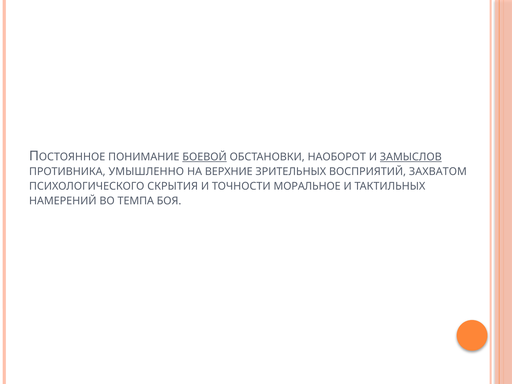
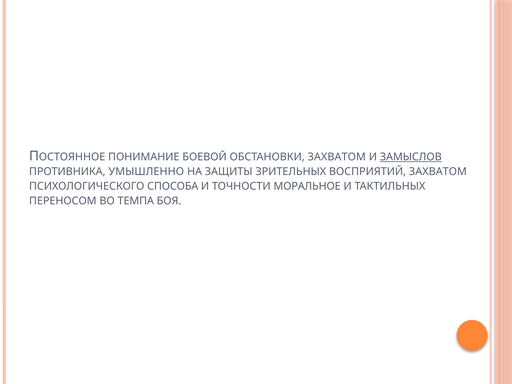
БОЕВОЙ underline: present -> none (205, 157)
ОБСТАНОВКИ НАОБОРОТ: НАОБОРОТ -> ЗАХВАТОМ (337, 157)
ВЕРХНИЕ: ВЕРХНИЕ -> ЗАЩИТЫ (229, 172)
СКРЫТИЯ: СКРЫТИЯ -> СПОСОБА (173, 186)
НАМЕРЕНИЙ: НАМЕРЕНИЙ -> ПЕРЕНОСОМ (63, 201)
